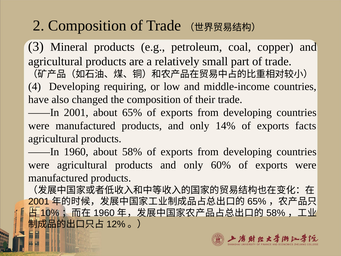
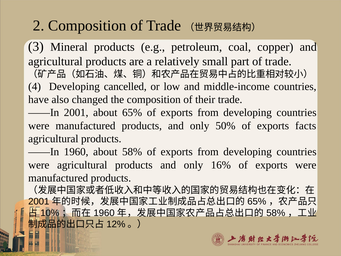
requiring: requiring -> cancelled (125, 86)
14%: 14% -> 50% (226, 126)
60%: 60% -> 16% (221, 165)
